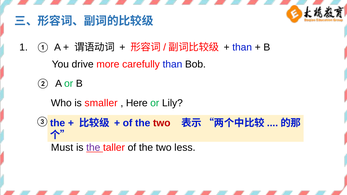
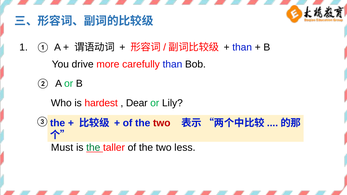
smaller: smaller -> hardest (101, 103)
Here: Here -> Dear (137, 103)
the colour: purple -> green (93, 148)
